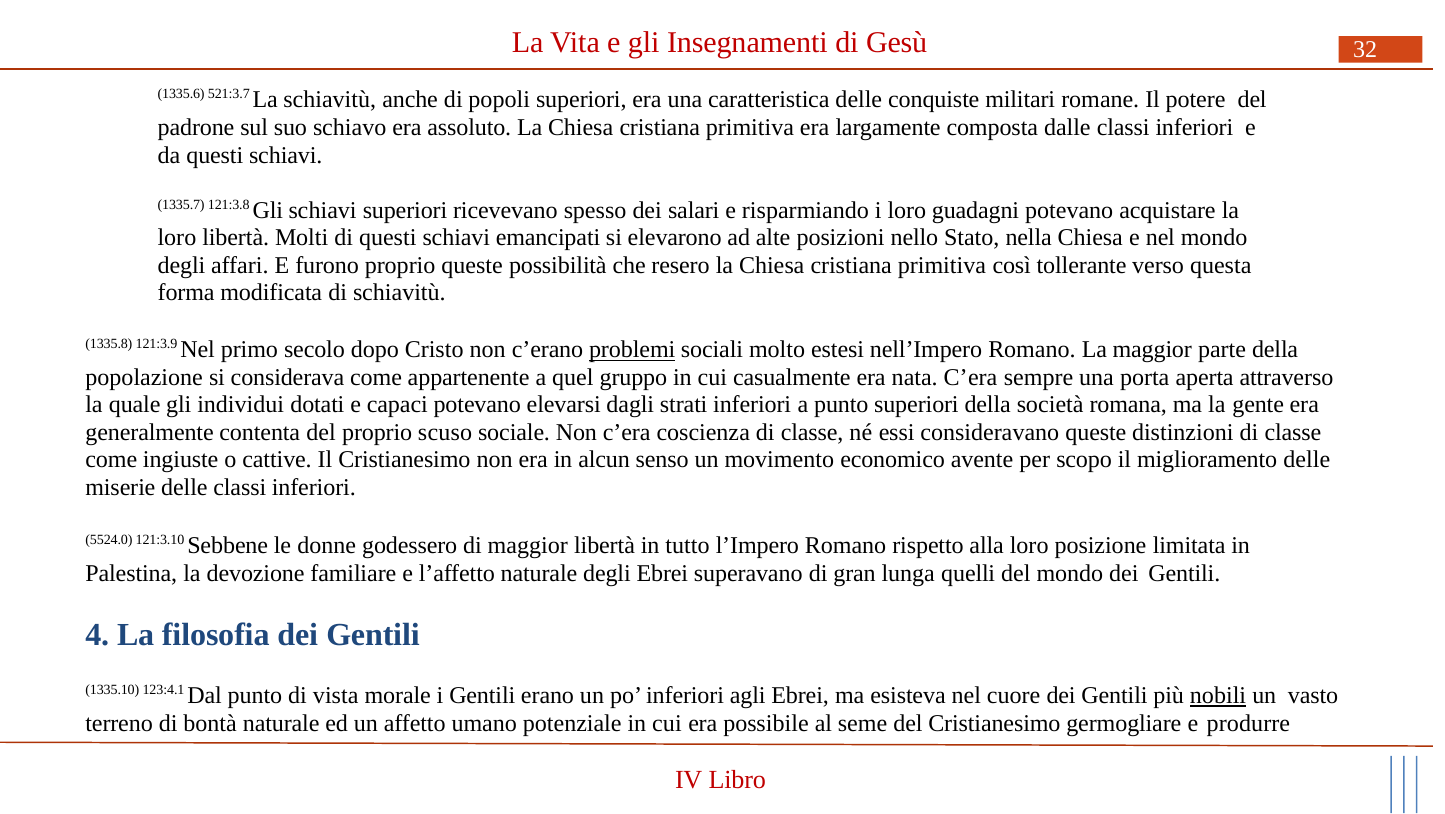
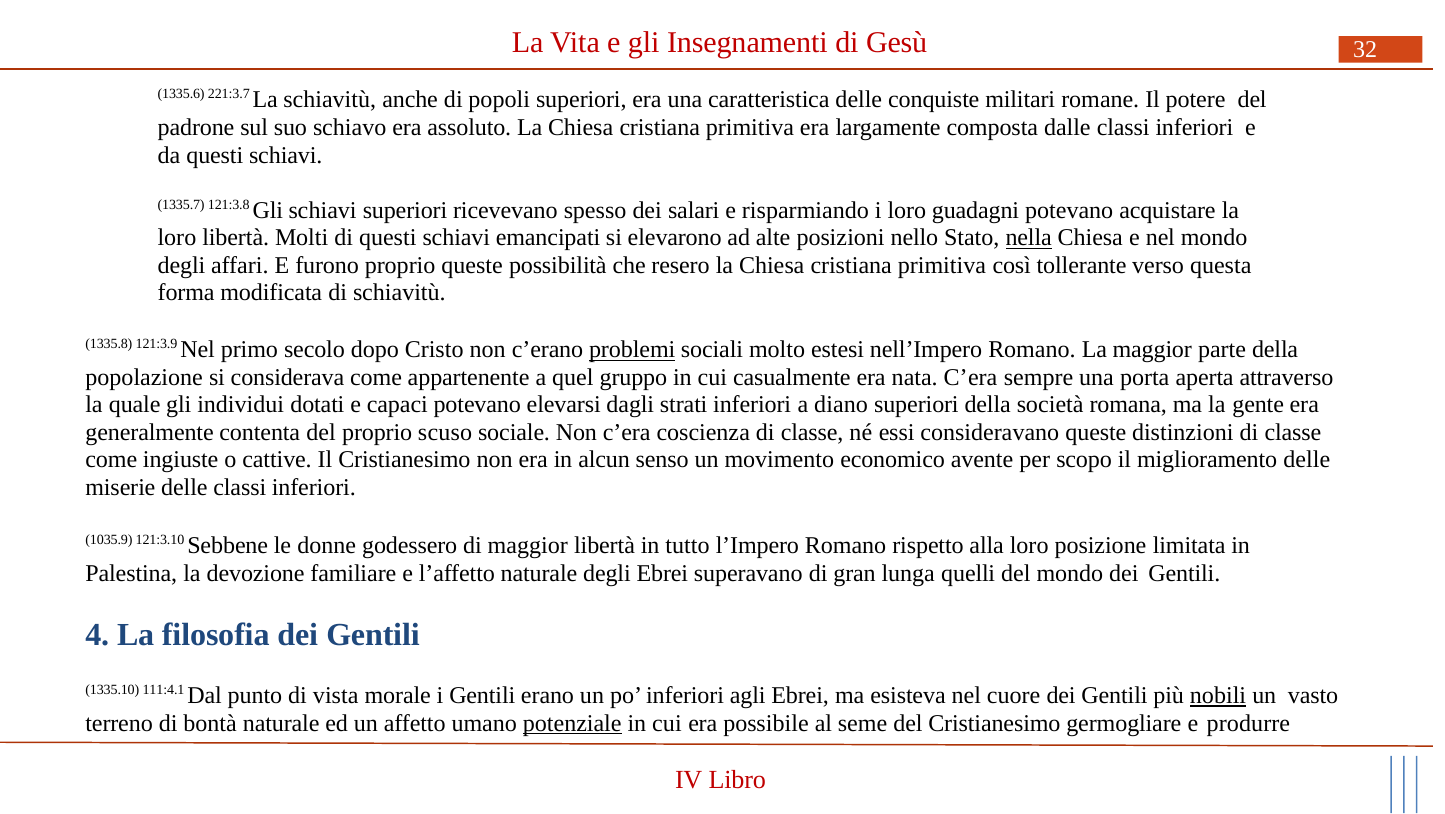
521:3.7: 521:3.7 -> 221:3.7 (229, 94)
nella underline: none -> present (1029, 238)
a punto: punto -> diano (841, 405)
5524.0: 5524.0 -> 1035.9 (109, 540)
123:4.1: 123:4.1 -> 111:4.1 (164, 689)
potenziale underline: none -> present (572, 723)
